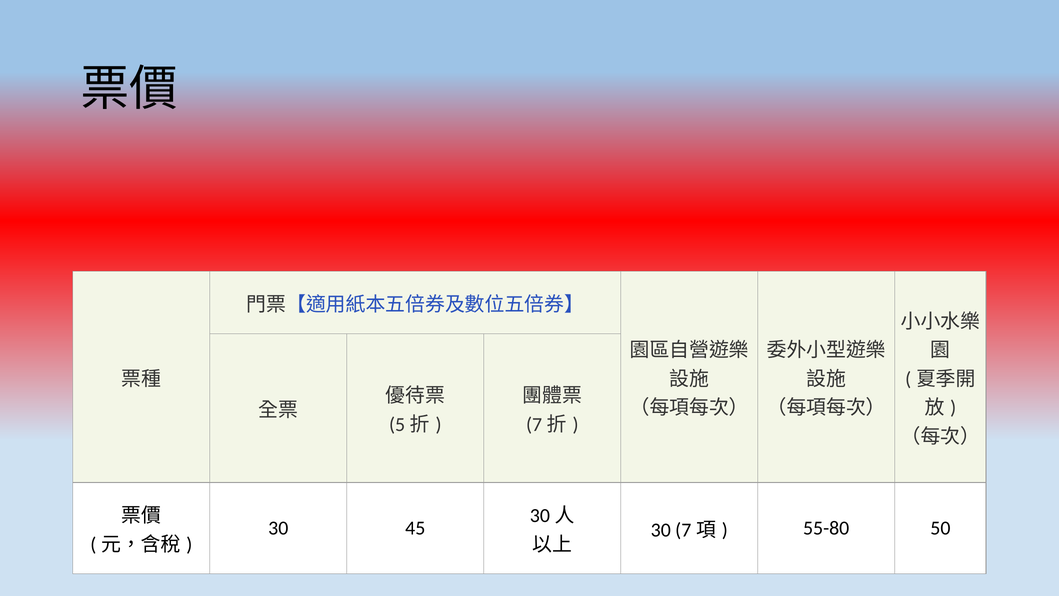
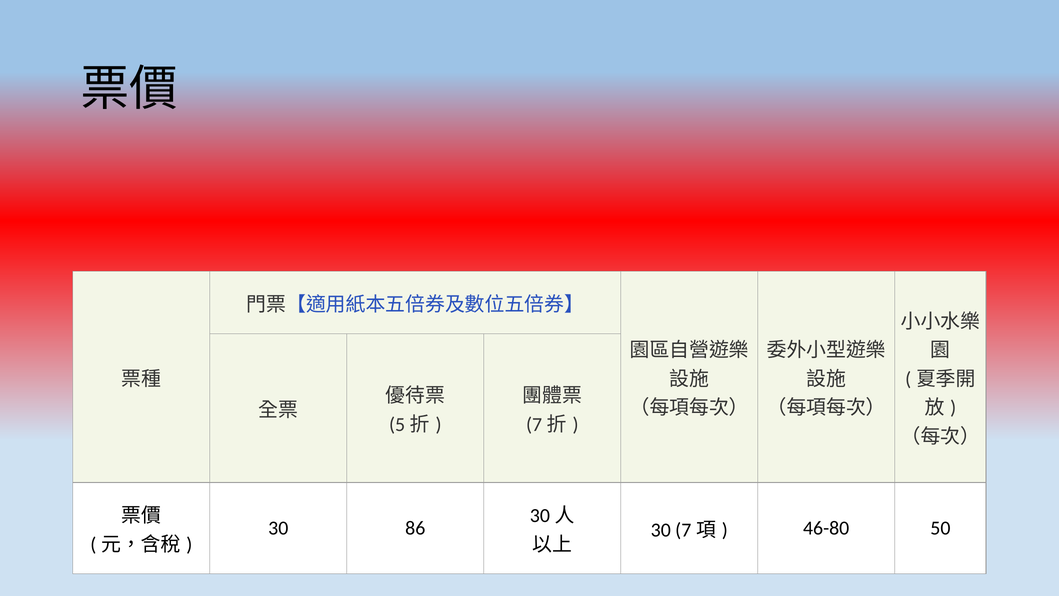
45: 45 -> 86 (415, 528)
55-80: 55-80 -> 46-80 (826, 528)
